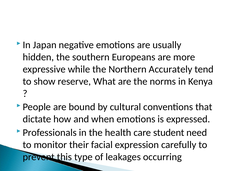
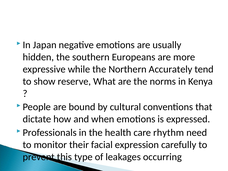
student: student -> rhythm (169, 133)
